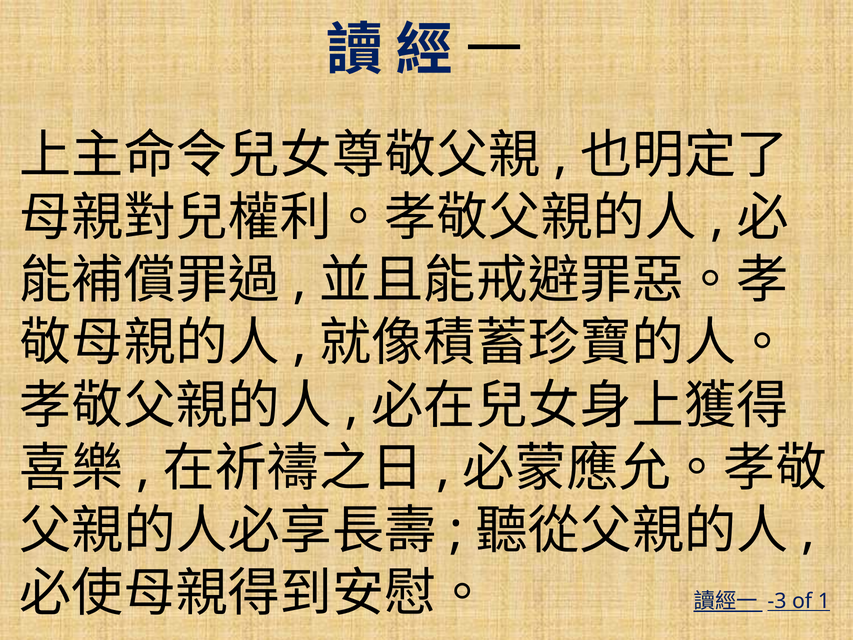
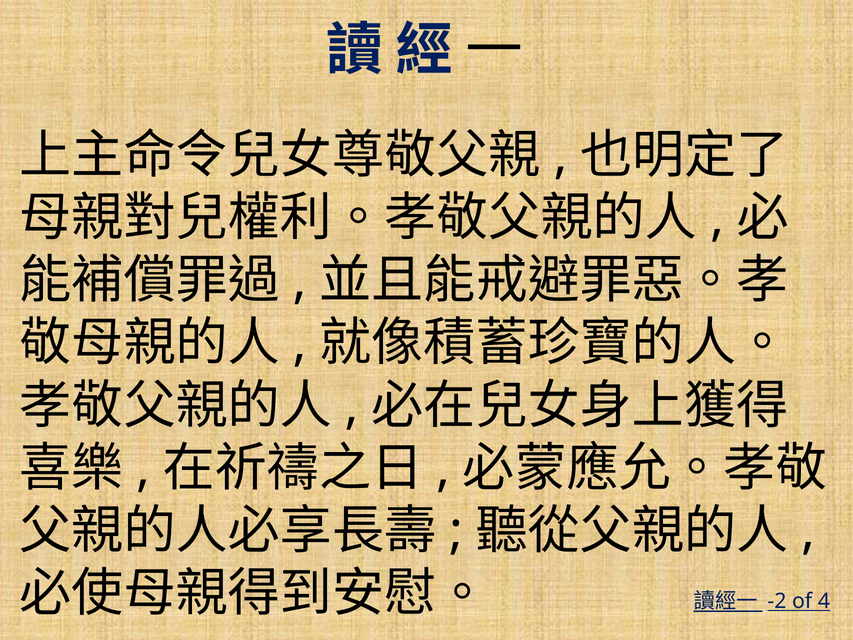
-3: -3 -> -2 (777, 601)
1: 1 -> 4 (824, 601)
